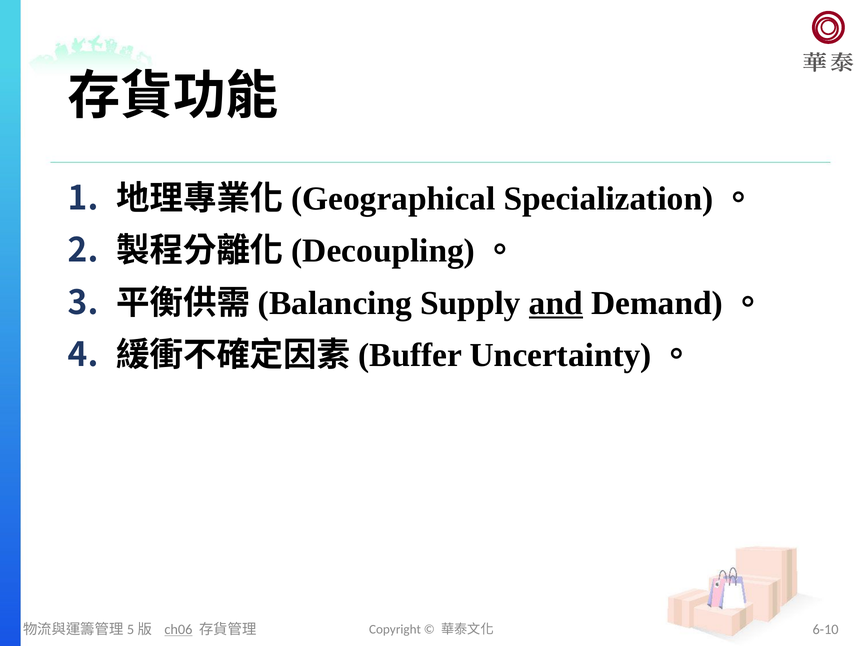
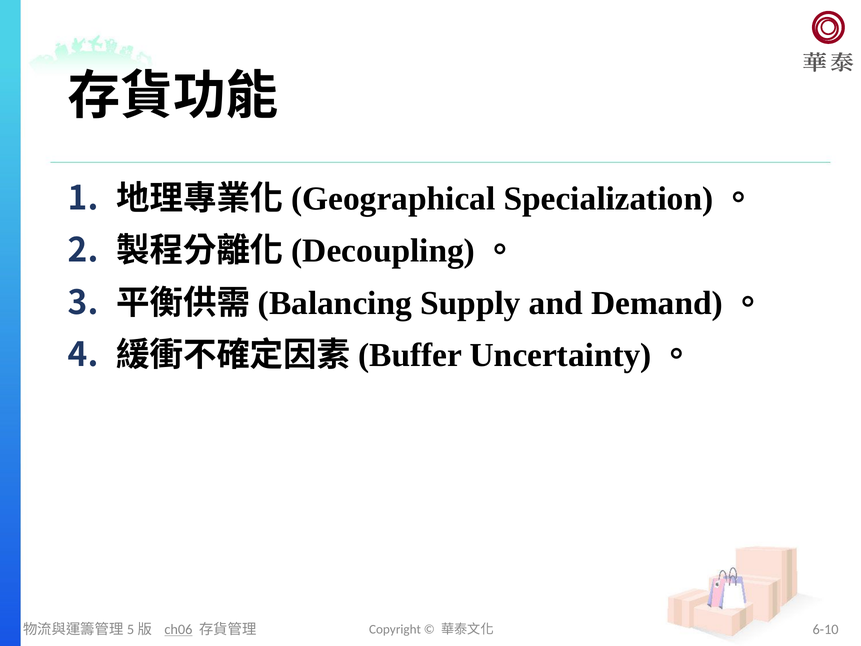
and underline: present -> none (556, 303)
